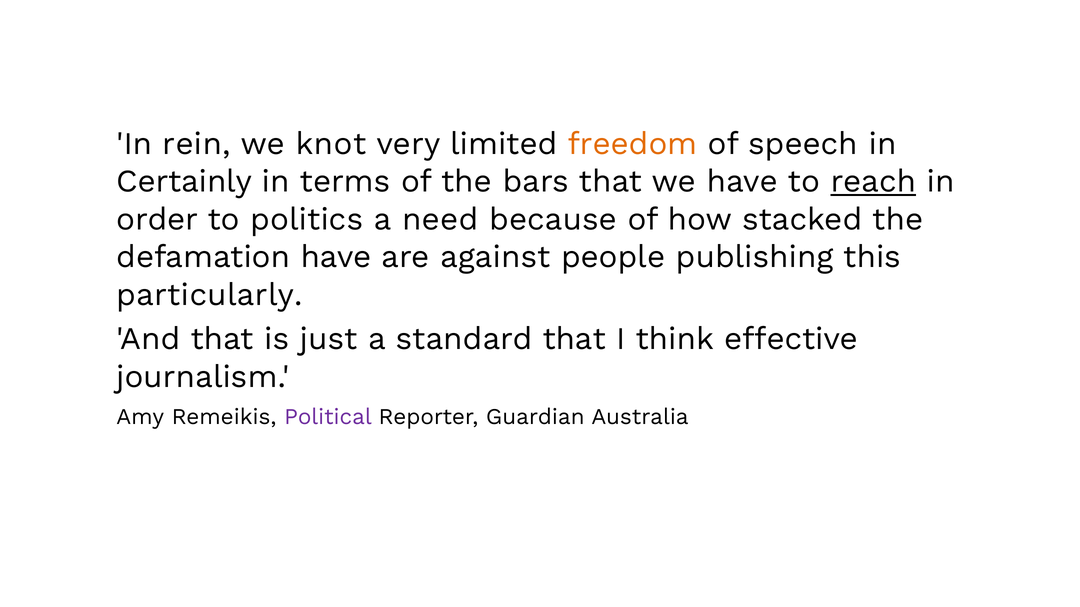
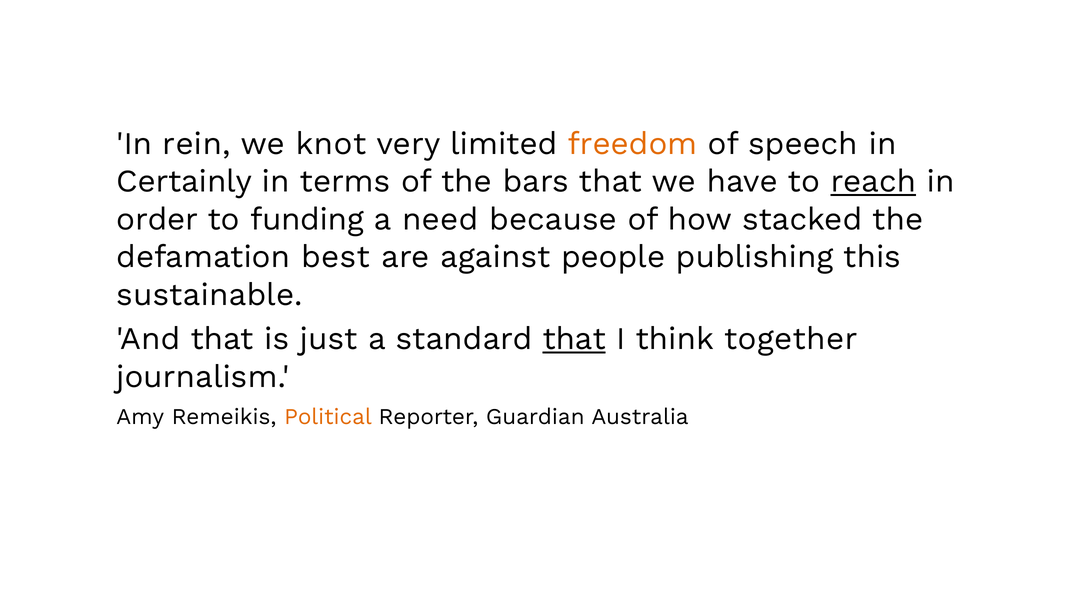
politics: politics -> funding (307, 219)
defamation have: have -> best (336, 257)
particularly: particularly -> sustainable (210, 295)
that underline: none -> present (574, 339)
effective: effective -> together (791, 339)
Political colour: purple -> orange (328, 417)
